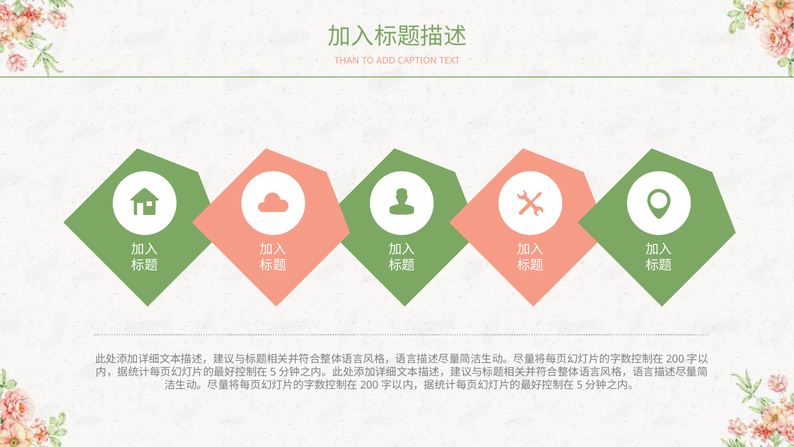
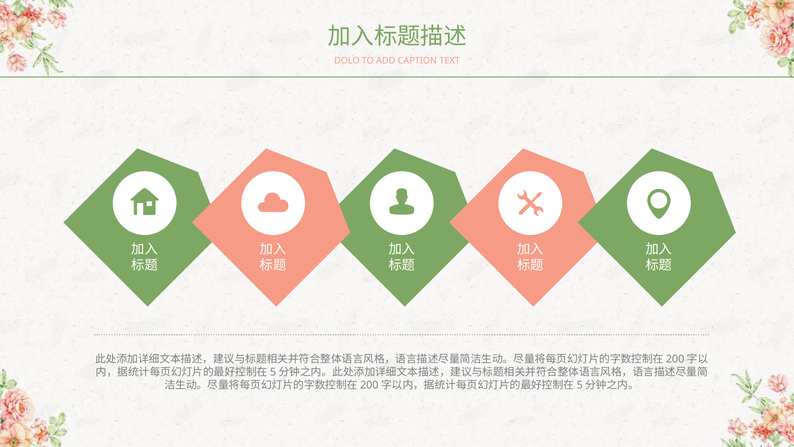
THAN: THAN -> DOLO (347, 61)
